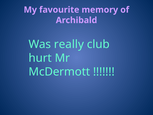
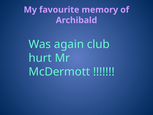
really: really -> again (69, 44)
